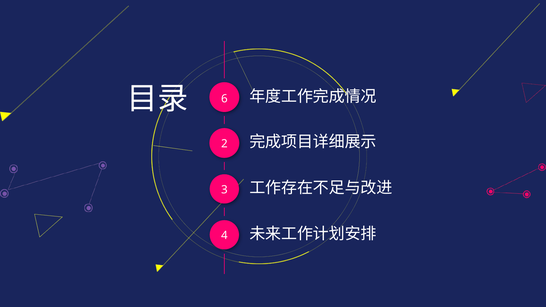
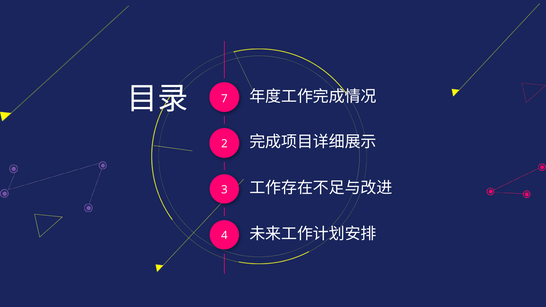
6: 6 -> 7 (224, 99)
